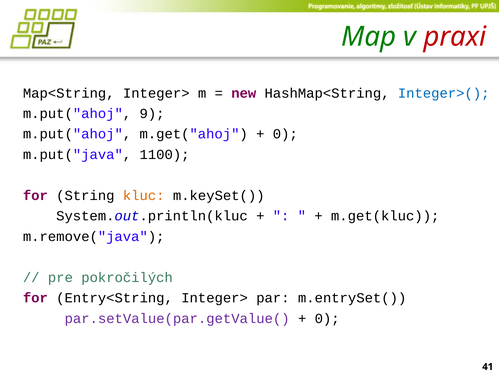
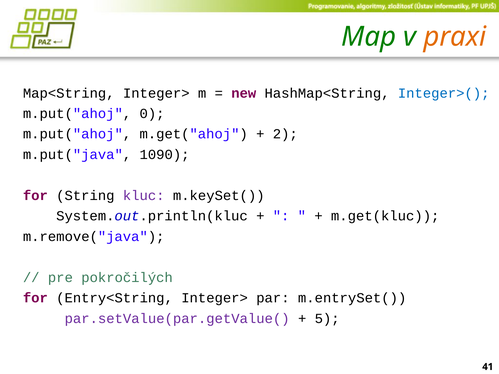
praxi colour: red -> orange (455, 37)
9: 9 -> 0 (152, 114)
0: 0 -> 2 (285, 134)
1100: 1100 -> 1090 (165, 155)
kluc colour: orange -> purple (144, 196)
0: 0 -> 5 (327, 319)
